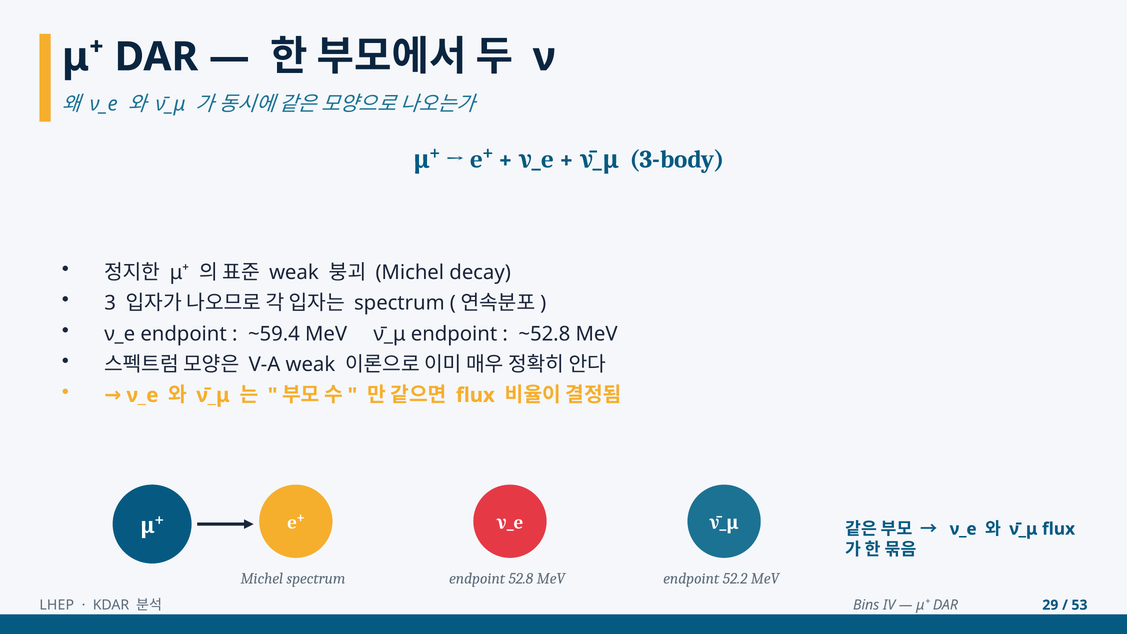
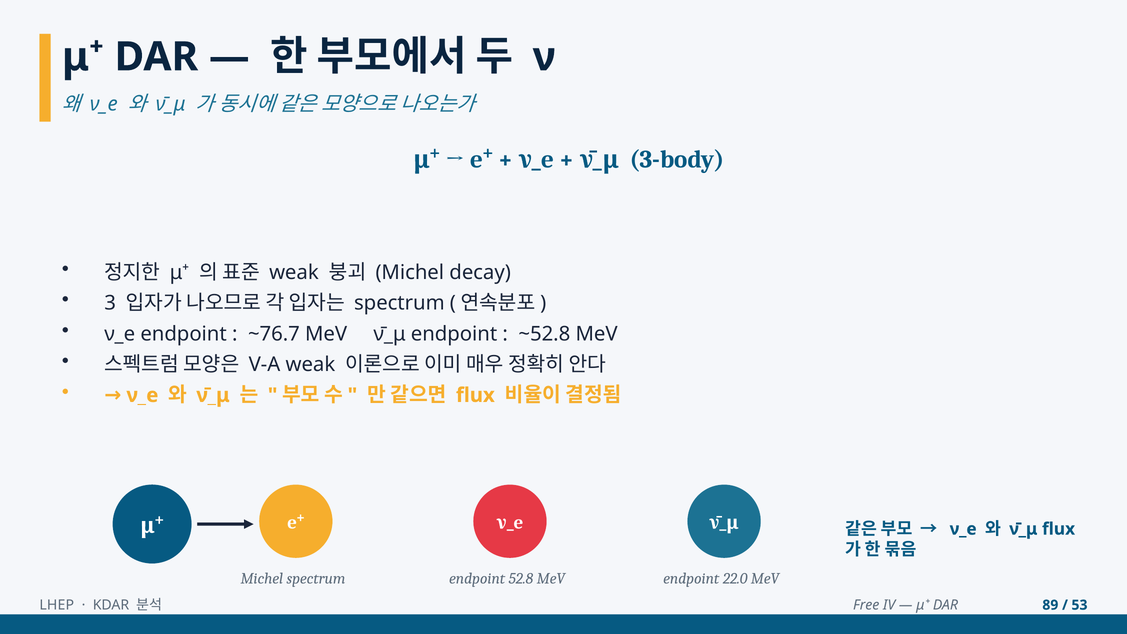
~59.4: ~59.4 -> ~76.7 (274, 334)
52.2: 52.2 -> 22.0 (735, 579)
Bins: Bins -> Free (866, 605)
29: 29 -> 89 (1050, 605)
